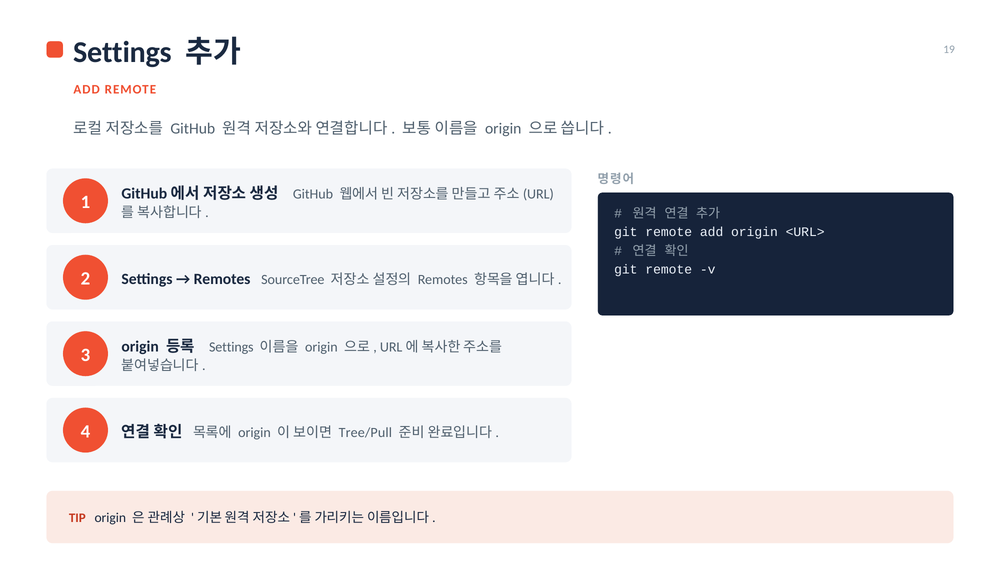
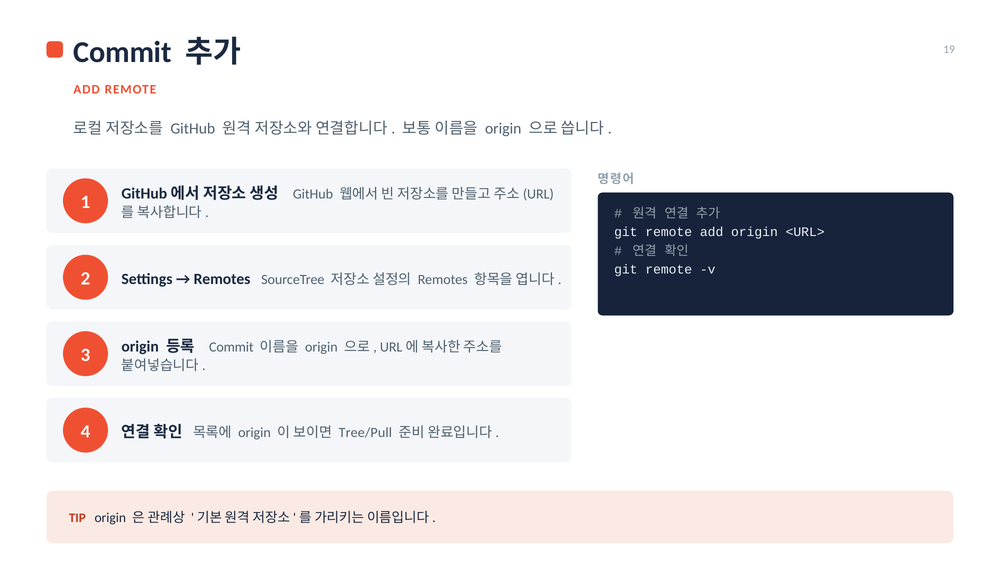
Settings: Settings -> Commit (122, 52)
Settings: Settings -> Commit (231, 347)
